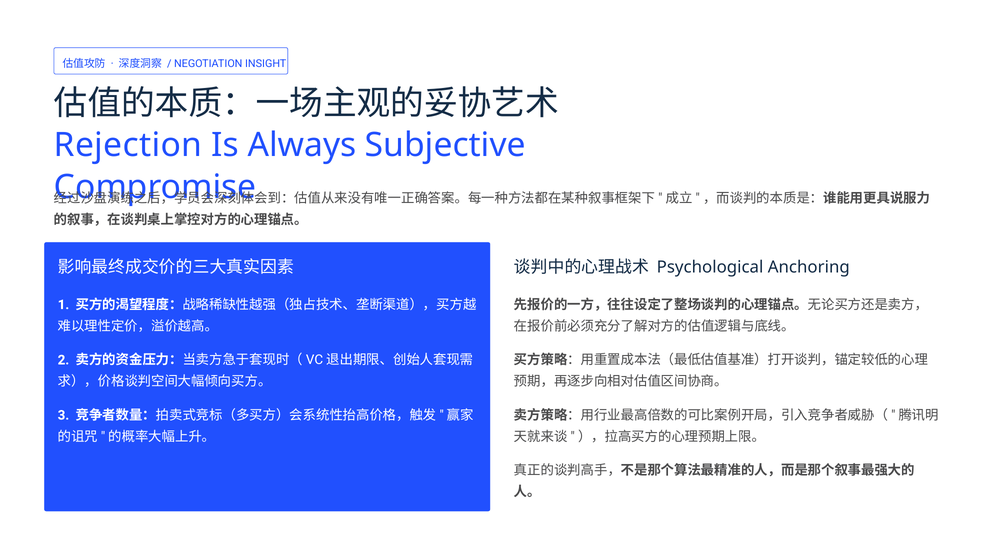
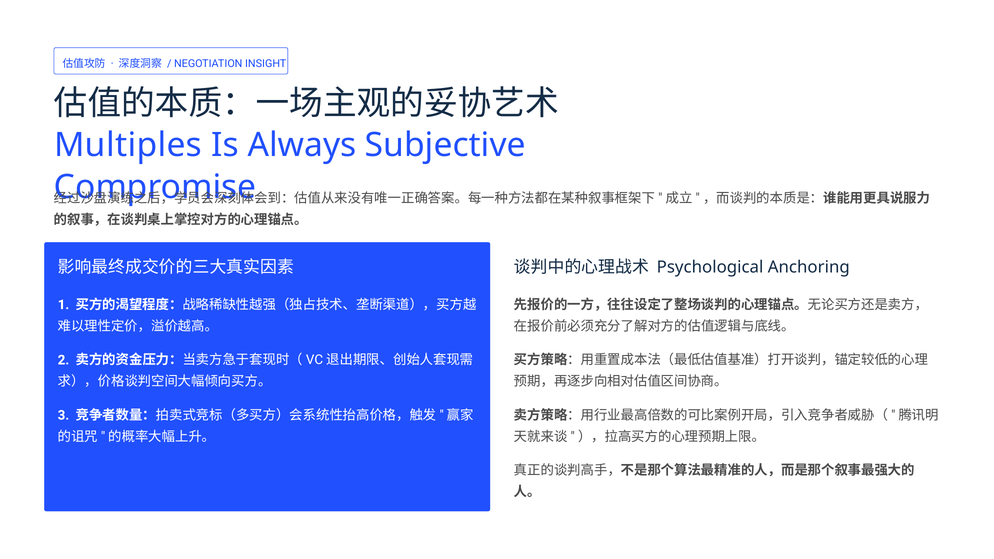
Rejection: Rejection -> Multiples (128, 145)
